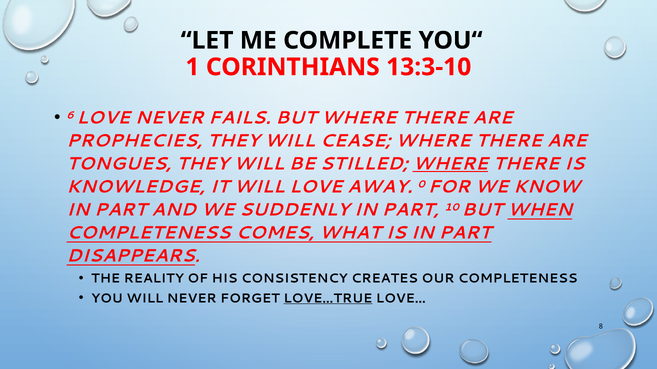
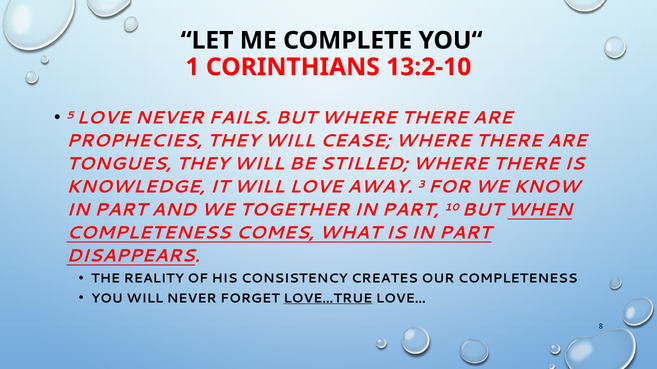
13:3-10: 13:3-10 -> 13:2-10 (429, 67)
6: 6 -> 5 (70, 115)
WHERE underline: present -> none (450, 164)
0: 0 -> 3 (421, 184)
SUDDENLY: SUDDENLY -> TOGETHER (294, 210)
